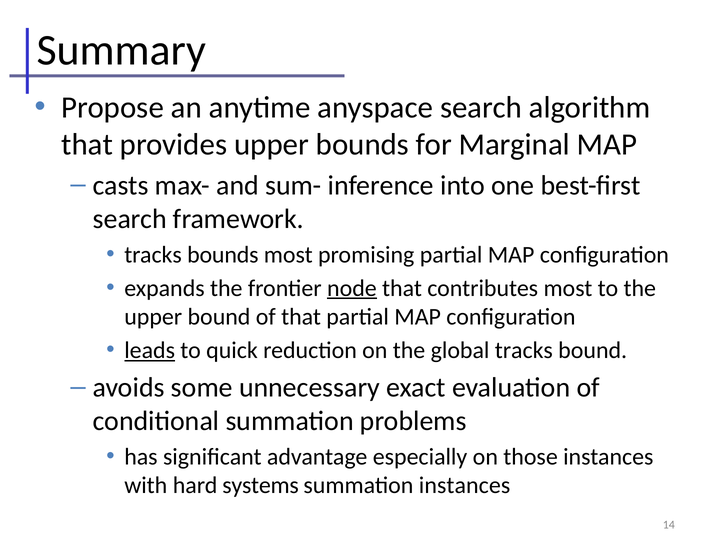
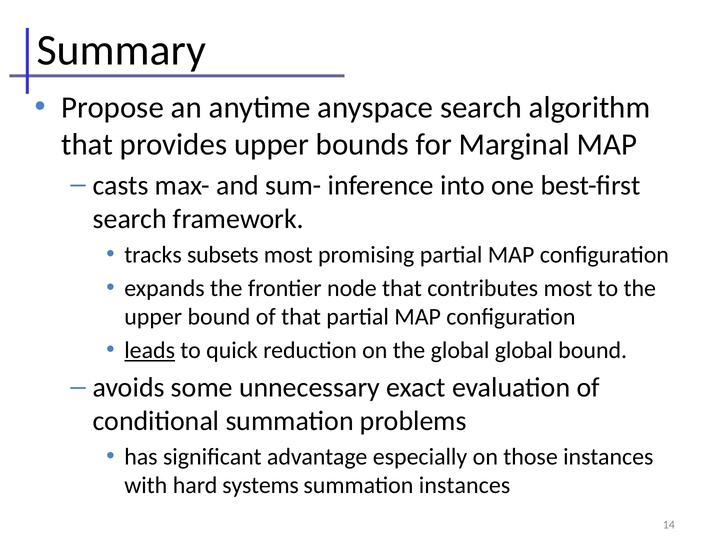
tracks bounds: bounds -> subsets (223, 254)
node underline: present -> none (352, 288)
global tracks: tracks -> global (524, 350)
